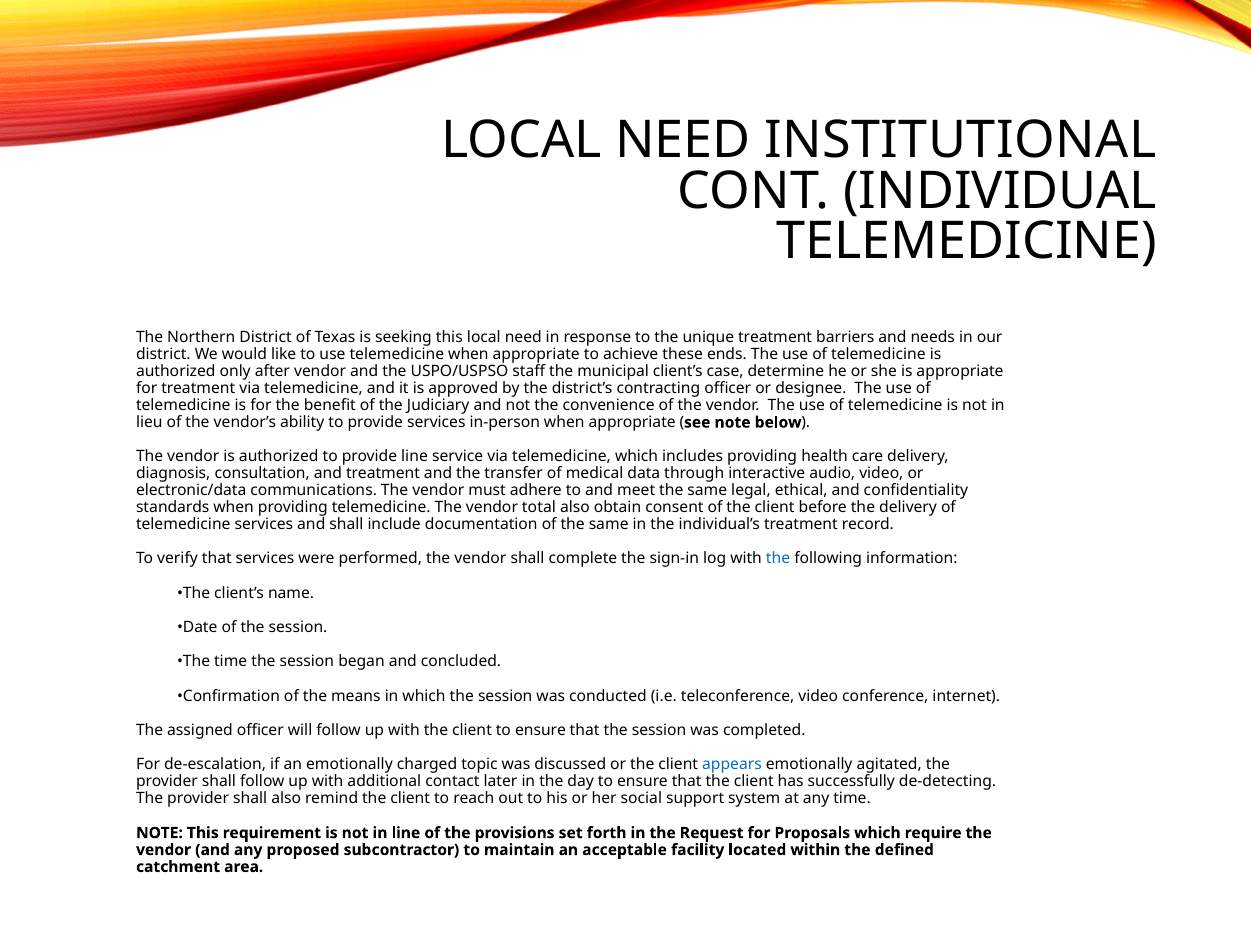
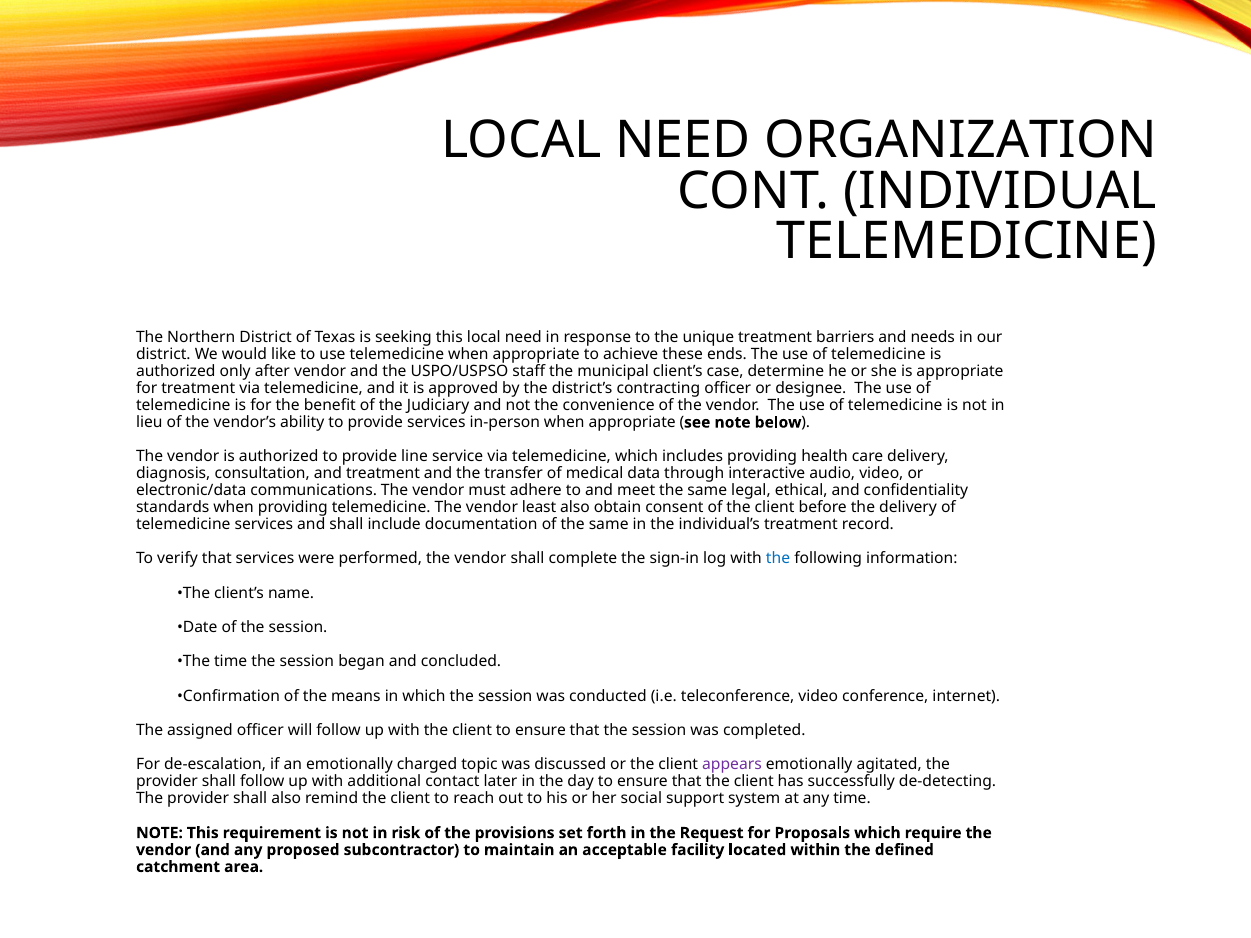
INSTITUTIONAL: INSTITUTIONAL -> ORGANIZATION (961, 140)
total: total -> least (539, 508)
appears colour: blue -> purple (732, 765)
in line: line -> risk (406, 833)
